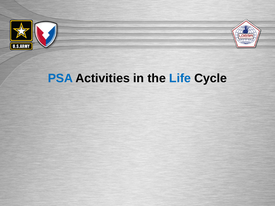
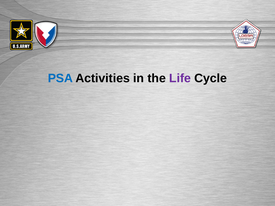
Life colour: blue -> purple (180, 78)
